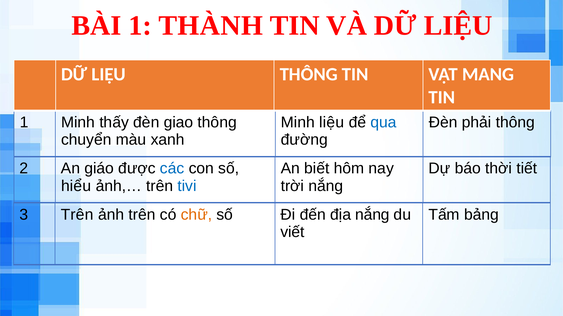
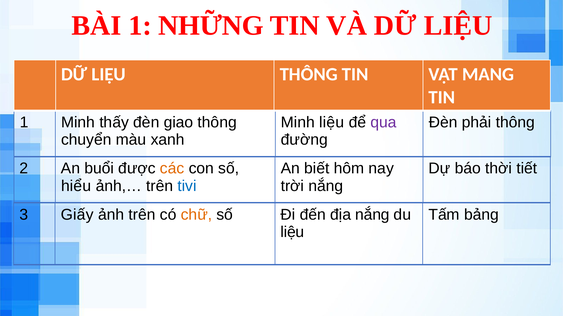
THÀNH: THÀNH -> NHỮNG (211, 26)
qua colour: blue -> purple (384, 123)
giáo: giáo -> buổi (99, 169)
các colour: blue -> orange (172, 169)
3 Trên: Trên -> Giấy (77, 215)
viết: viết -> liệu (292, 232)
